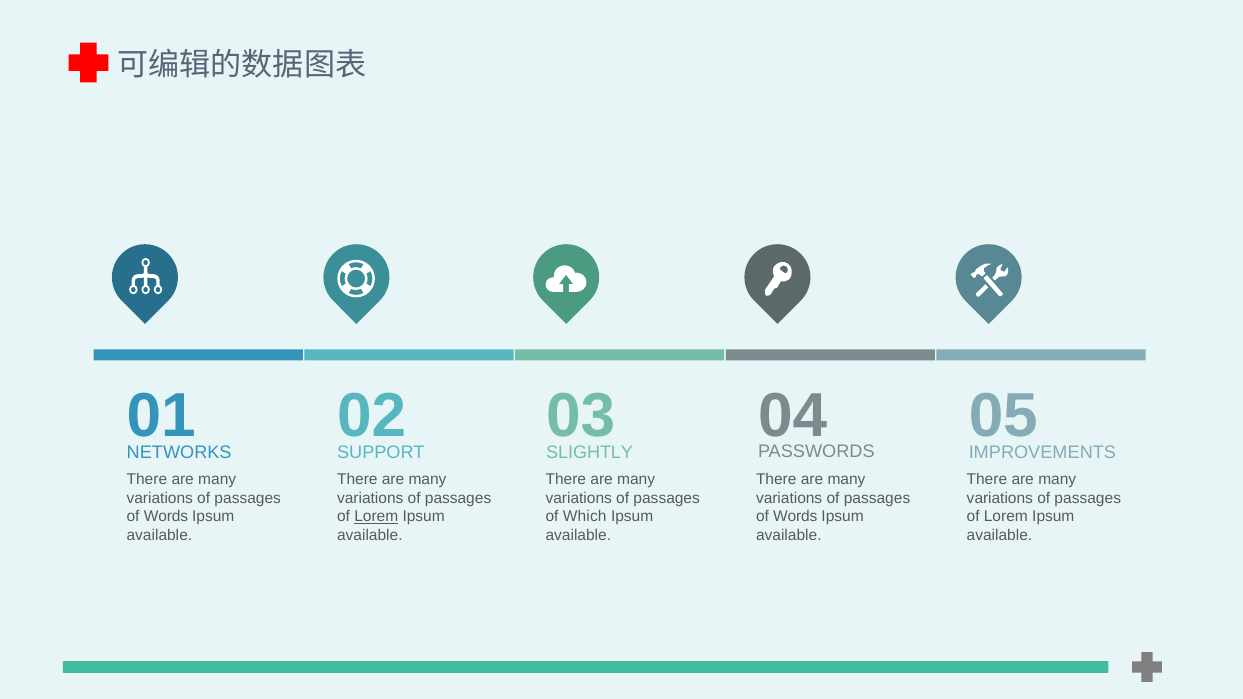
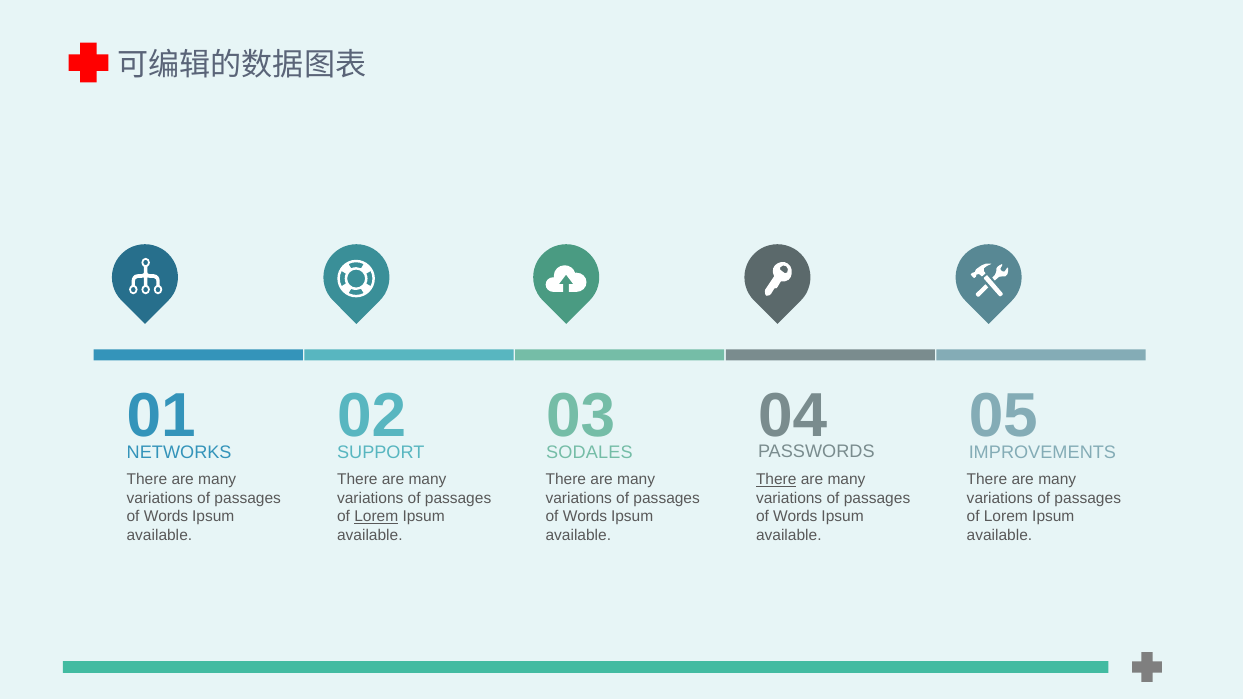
SLIGHTLY: SLIGHTLY -> SODALES (589, 453)
There underline: none -> present (776, 479)
Which: Which -> Words (585, 517)
